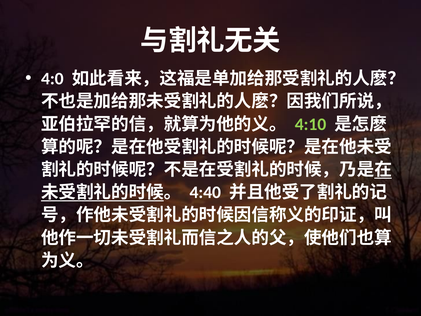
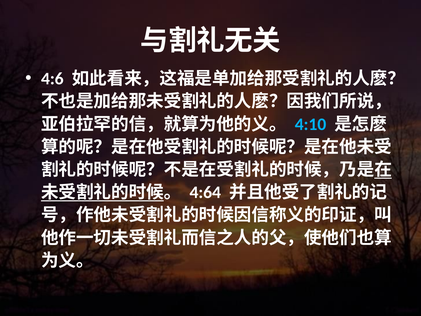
4:0: 4:0 -> 4:6 (52, 79)
4:10 colour: light green -> light blue (310, 124)
4:40: 4:40 -> 4:64 (205, 192)
